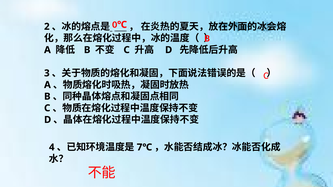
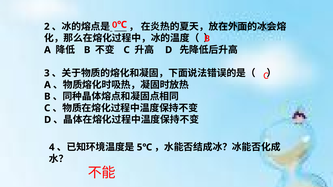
7℃: 7℃ -> 5℃ (144, 147)
